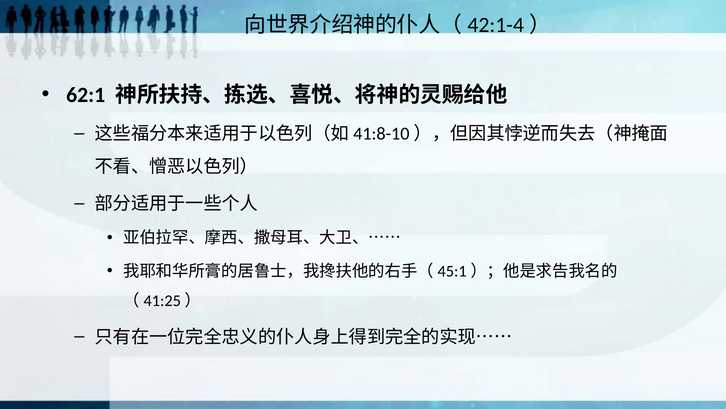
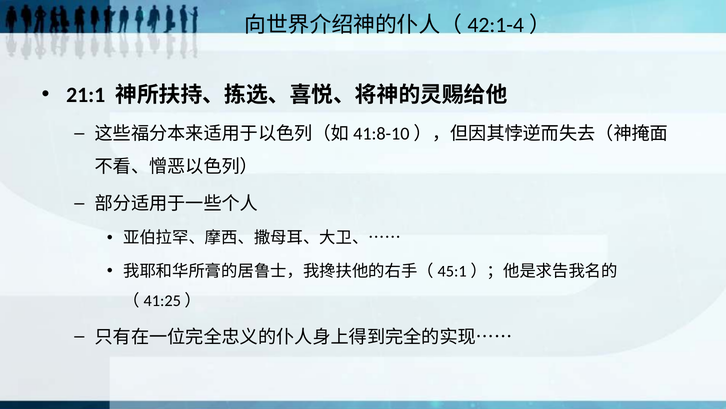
62:1: 62:1 -> 21:1 (86, 95)
